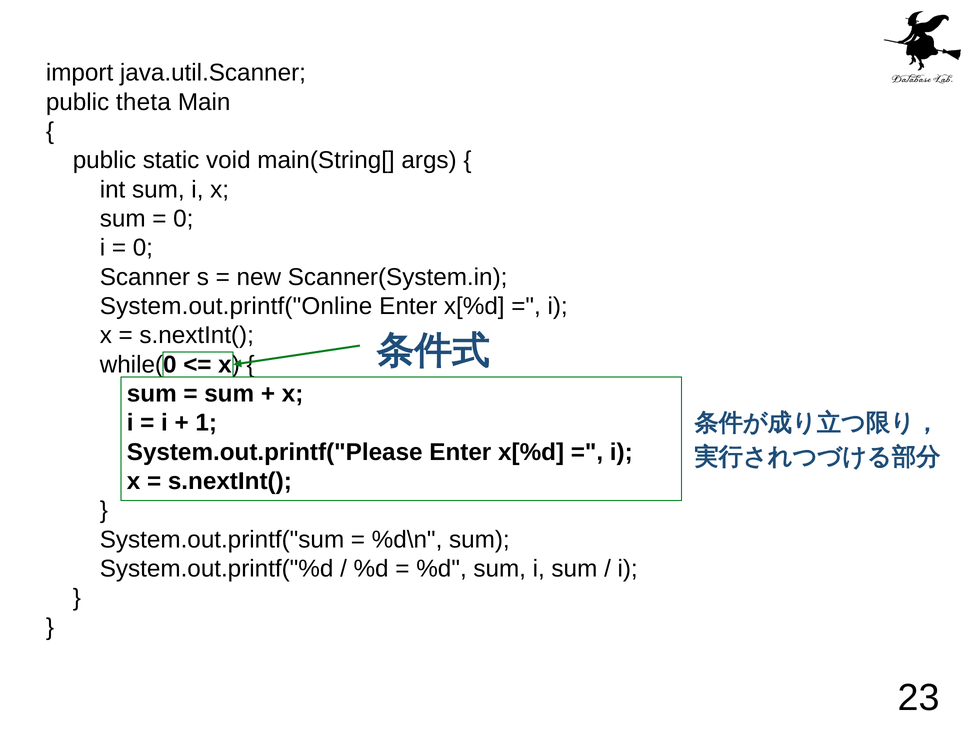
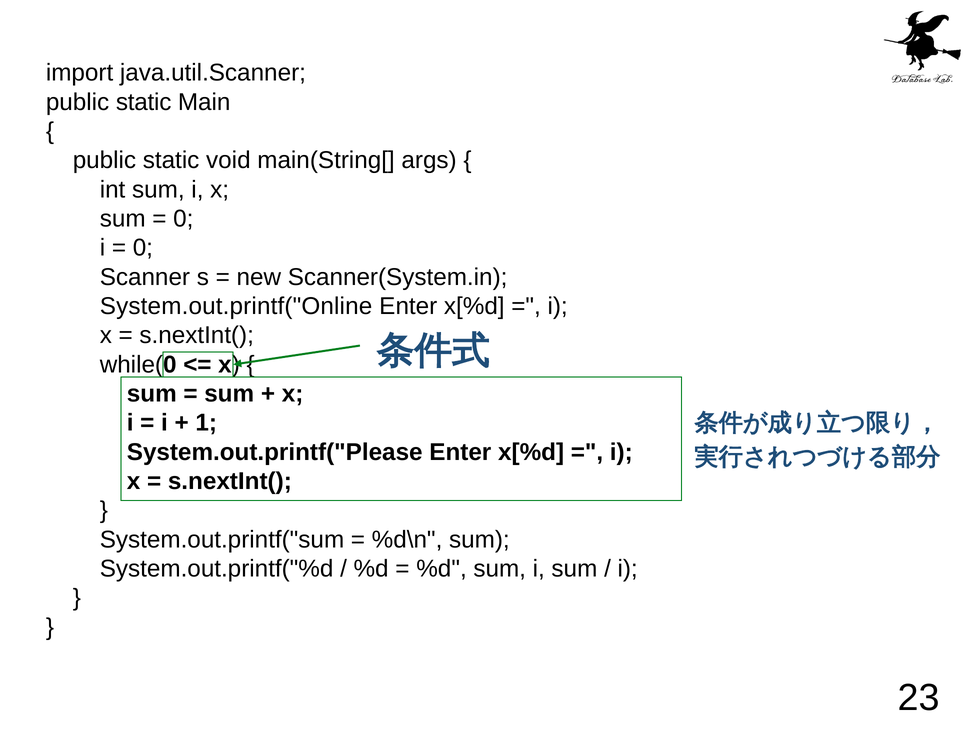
theta: theta -> static (144, 102)
